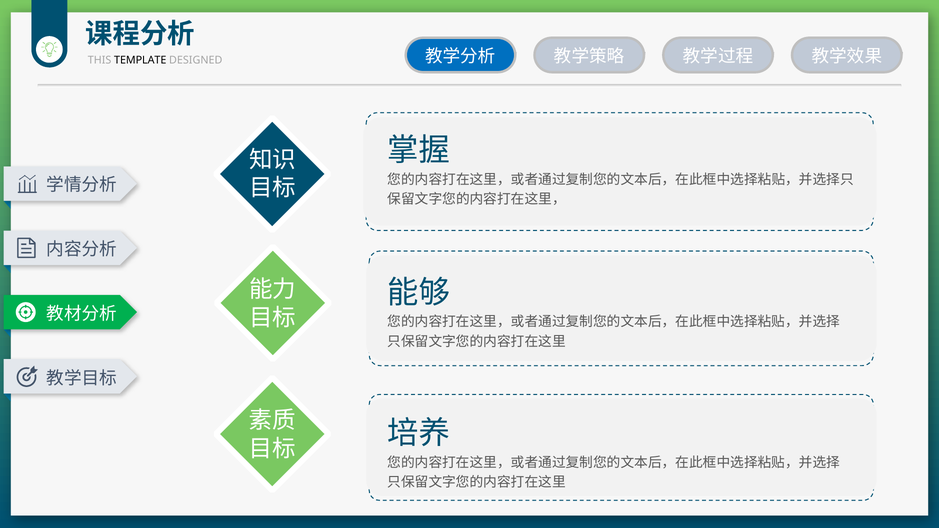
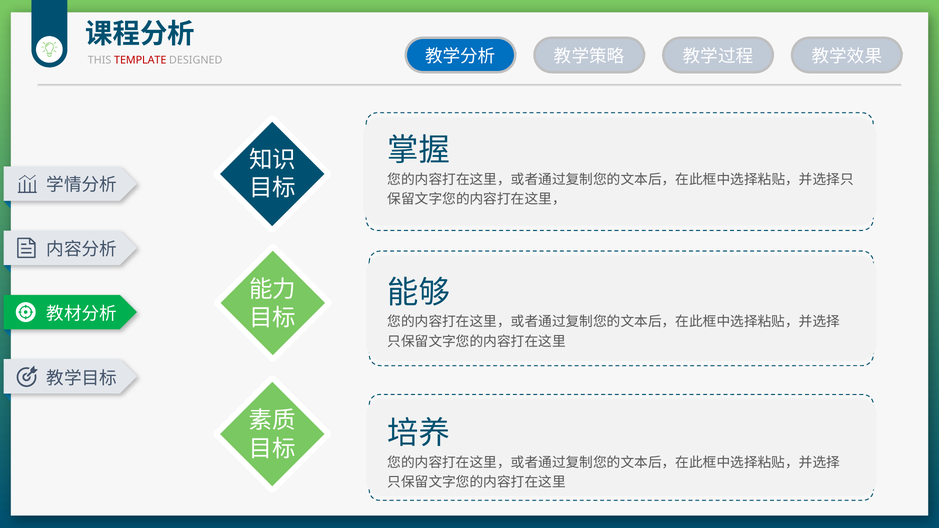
TEMPLATE colour: black -> red (140, 60)
